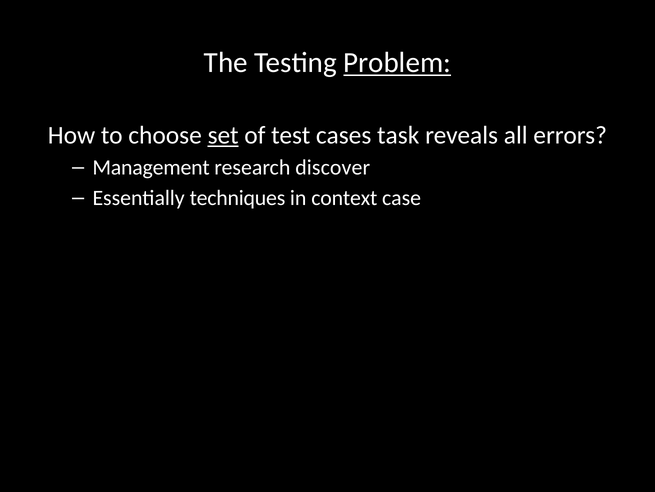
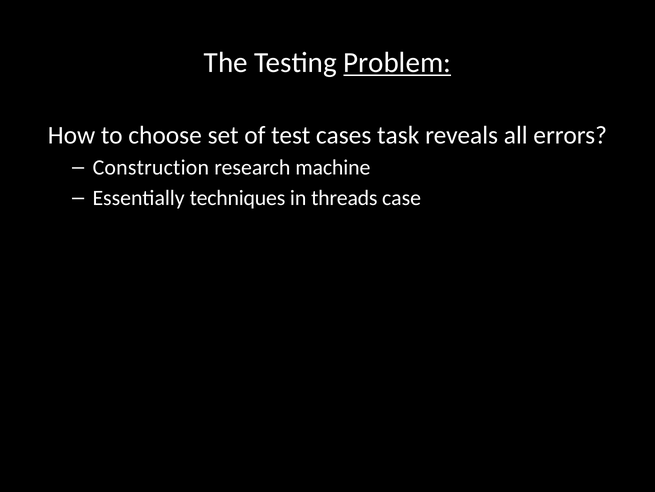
set underline: present -> none (223, 135)
Management: Management -> Construction (151, 167)
discover: discover -> machine (333, 167)
context: context -> threads (344, 198)
